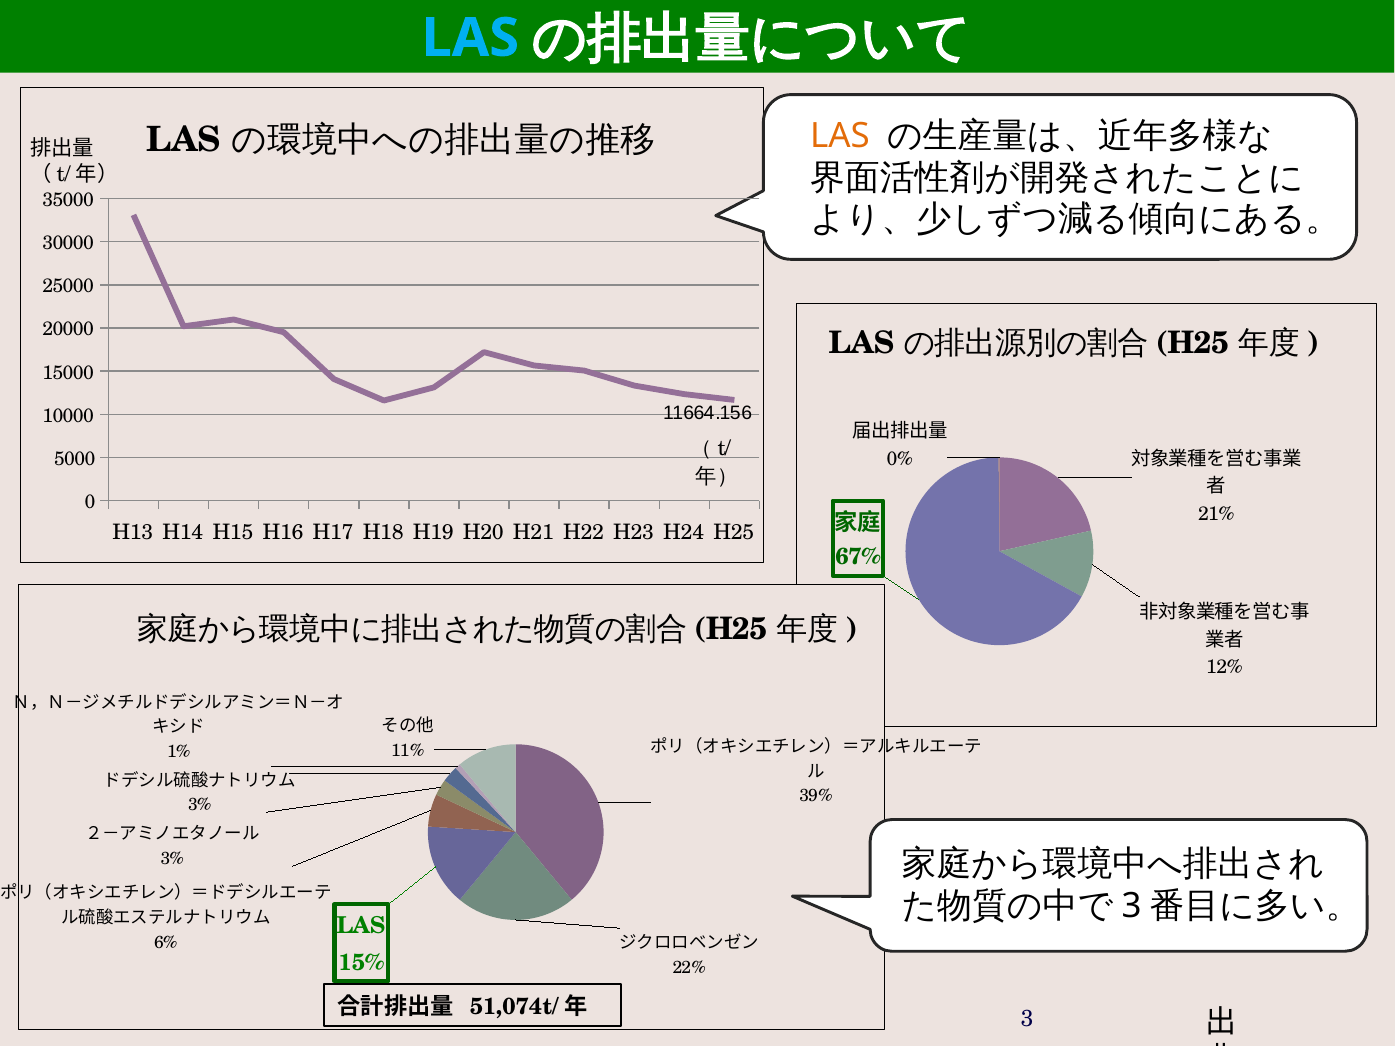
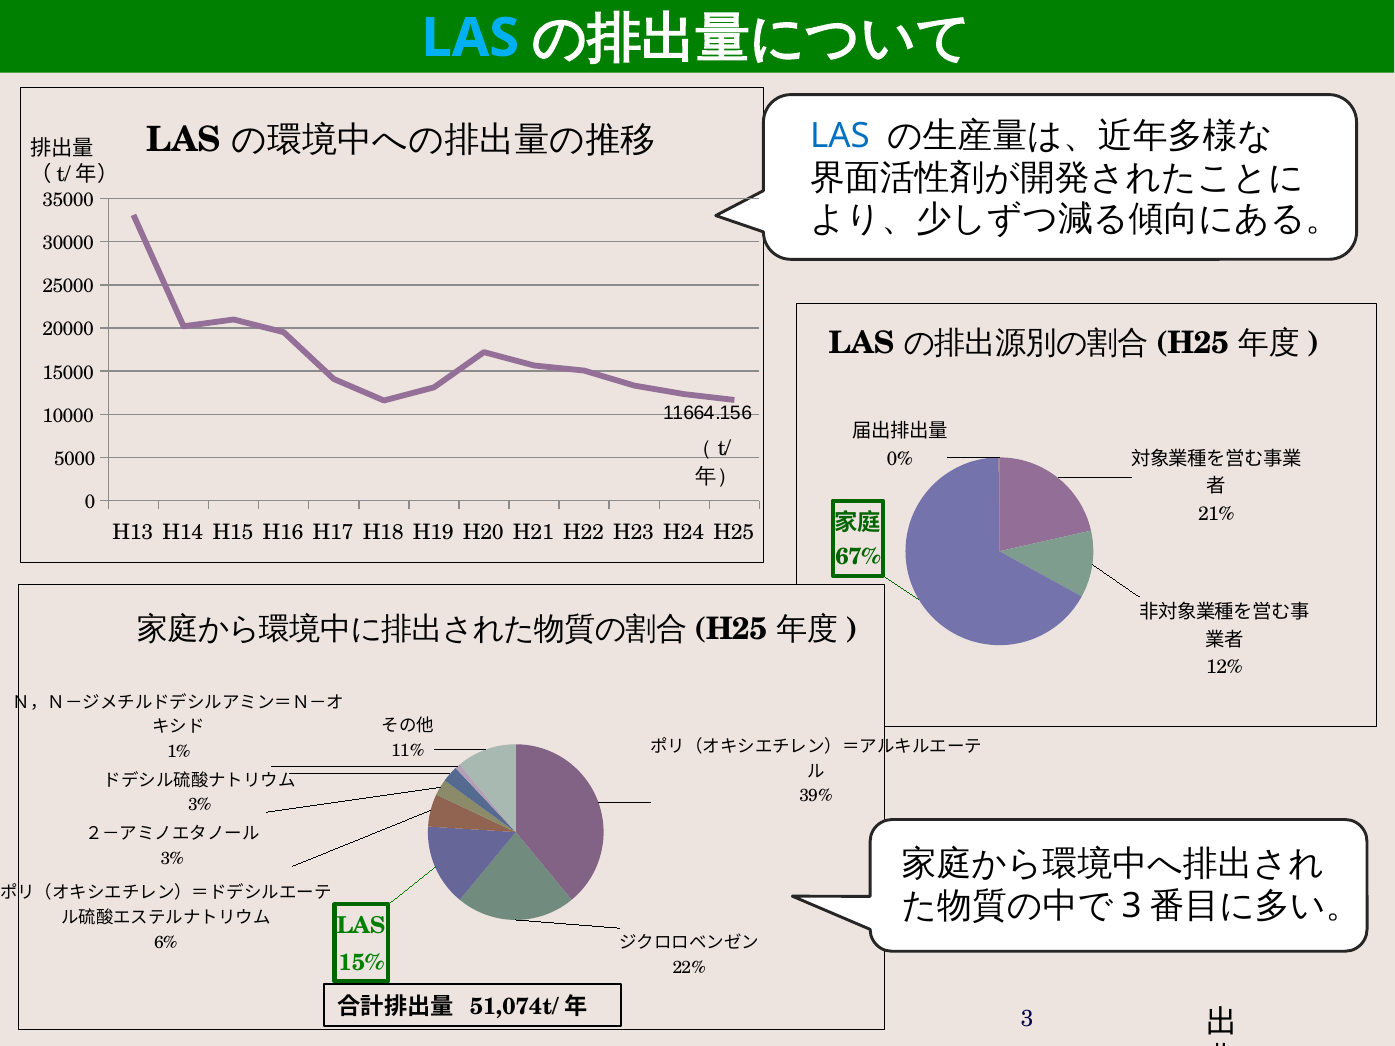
LAS colour: orange -> blue (840, 136)
